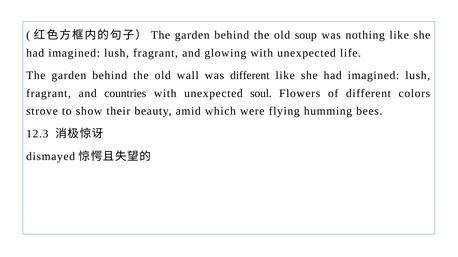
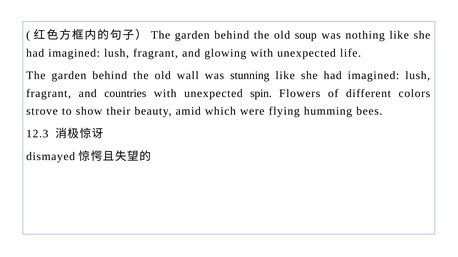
was different: different -> stunning (250, 76)
soul: soul -> spin (261, 94)
